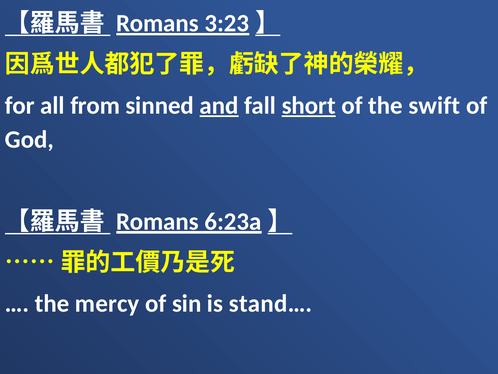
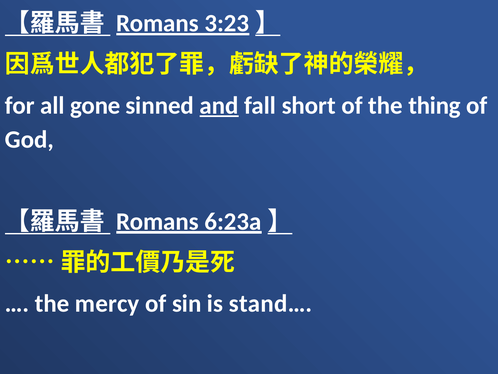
from: from -> gone (95, 105)
short underline: present -> none (309, 105)
swift: swift -> thing (434, 105)
